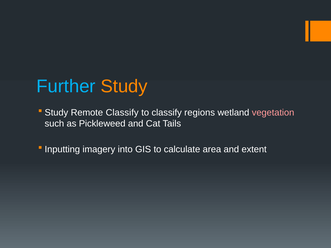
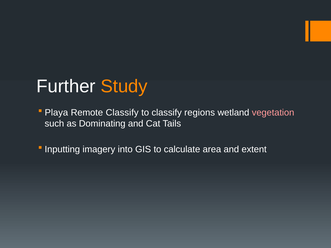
Further colour: light blue -> white (66, 86)
Study: Study -> Playa (56, 113)
Pickleweed: Pickleweed -> Dominating (102, 124)
